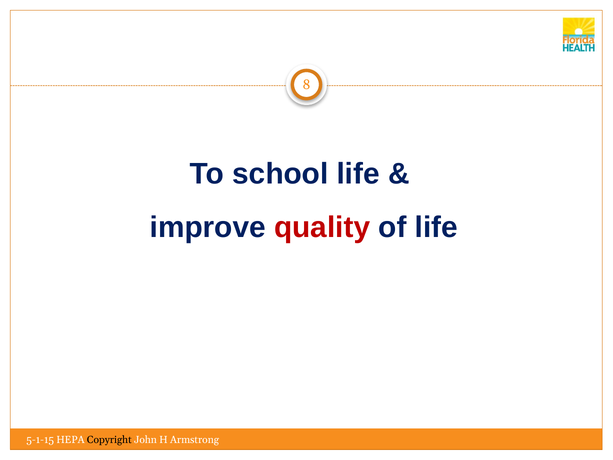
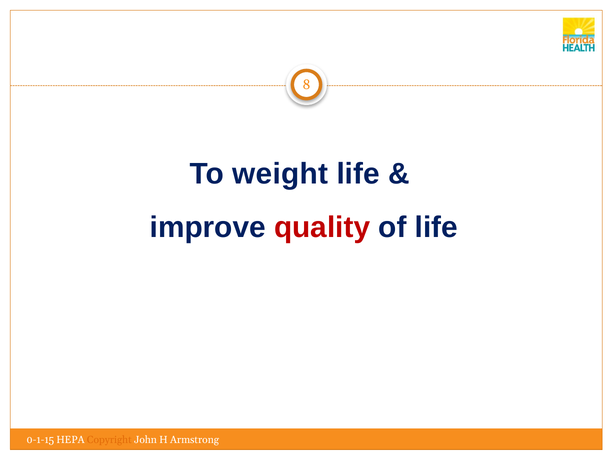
school: school -> weight (280, 174)
5-1-15: 5-1-15 -> 0-1-15 (40, 440)
Copyright colour: black -> orange (109, 440)
